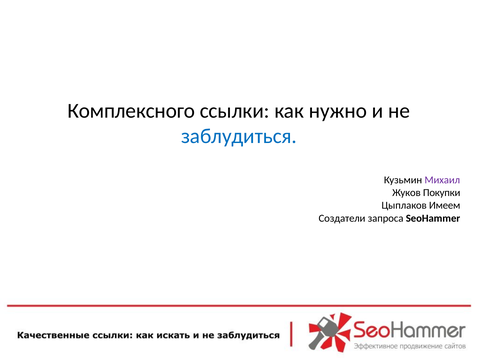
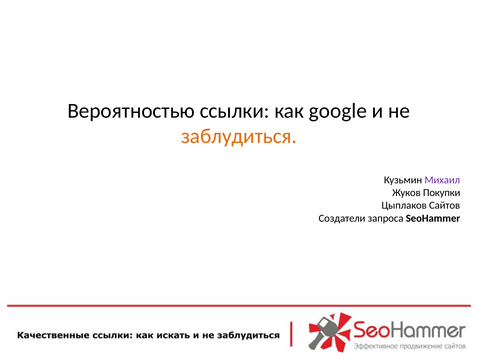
Комплексного: Комплексного -> Вероятностью (131, 111)
нужно: нужно -> google (338, 111)
заблудиться colour: blue -> orange (239, 136)
Имеем: Имеем -> Сайтов (445, 206)
